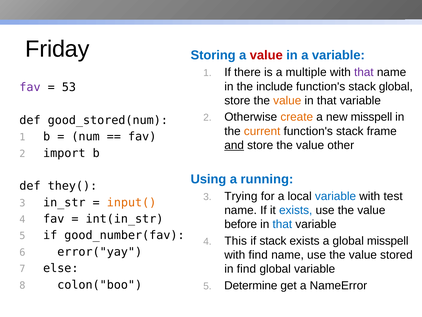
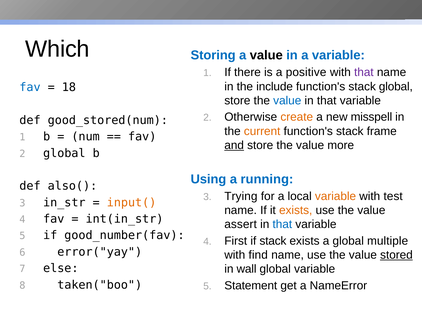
Friday: Friday -> Which (57, 49)
value colour: red -> black (266, 55)
multiple: multiple -> positive (306, 72)
fav colour: purple -> blue (30, 87)
53: 53 -> 18 (69, 87)
value colour: orange -> blue (287, 100)
other: other -> more (341, 145)
import: import -> global (64, 153)
they(: they( -> also( (72, 186)
variable colour: blue -> orange (336, 196)
exists colour: blue -> orange (296, 210)
before: before -> assert (241, 224)
This: This -> First (236, 240)
global misspell: misspell -> multiple (388, 240)
stored underline: none -> present (396, 255)
in find: find -> wall (247, 269)
colon("boo: colon("boo -> taken("boo (100, 284)
Determine: Determine -> Statement (251, 285)
